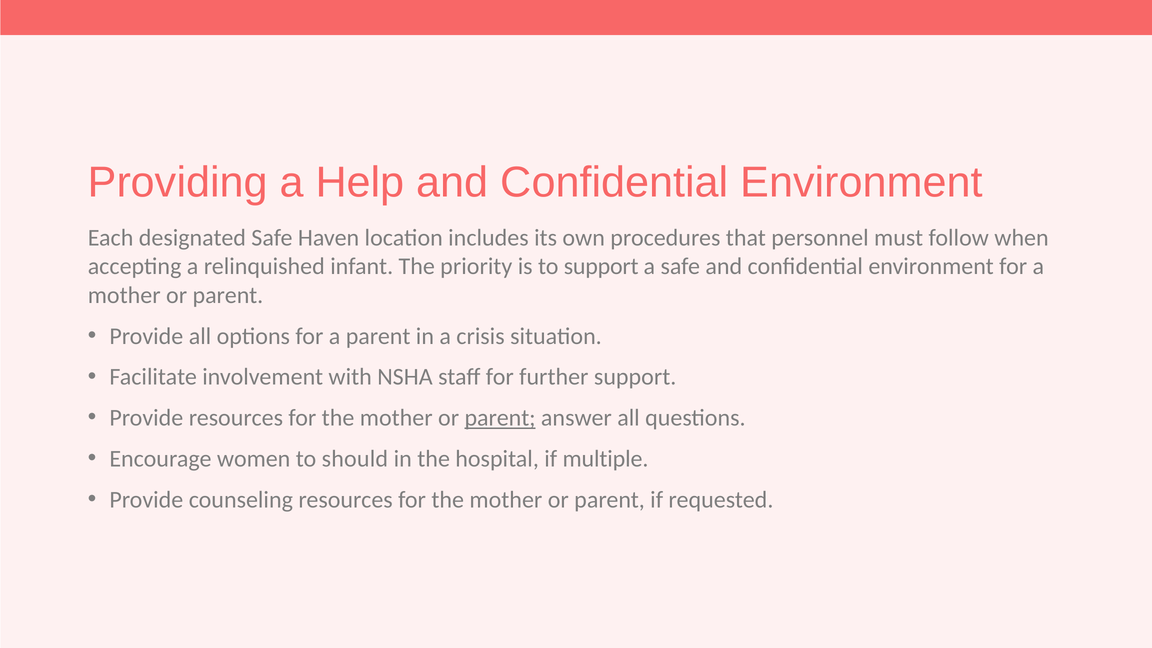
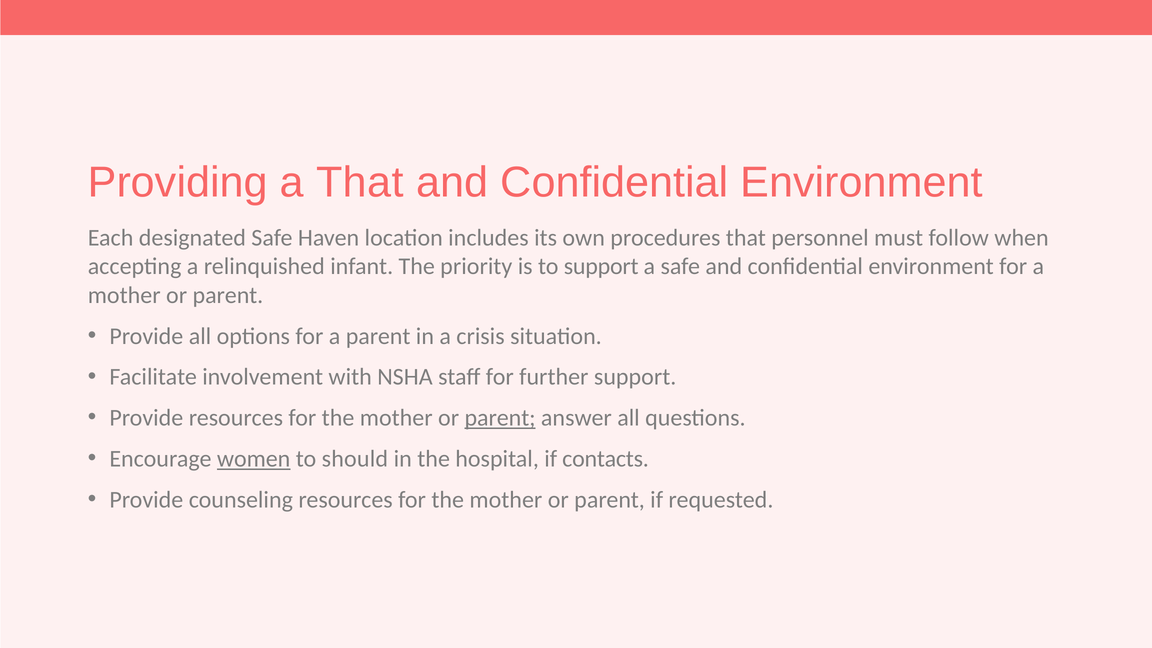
a Help: Help -> That (360, 182)
women underline: none -> present (254, 459)
multiple: multiple -> contacts (606, 459)
